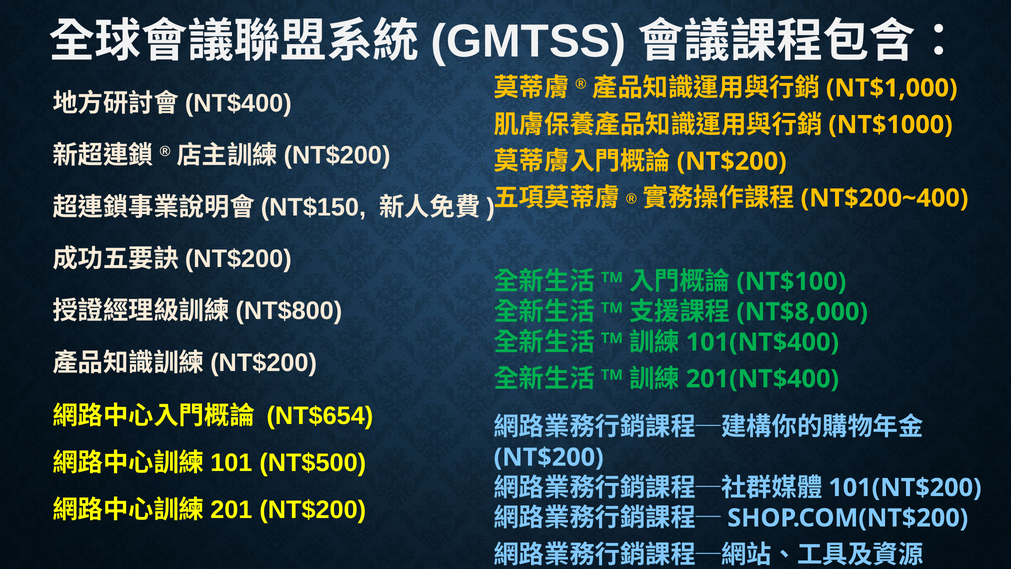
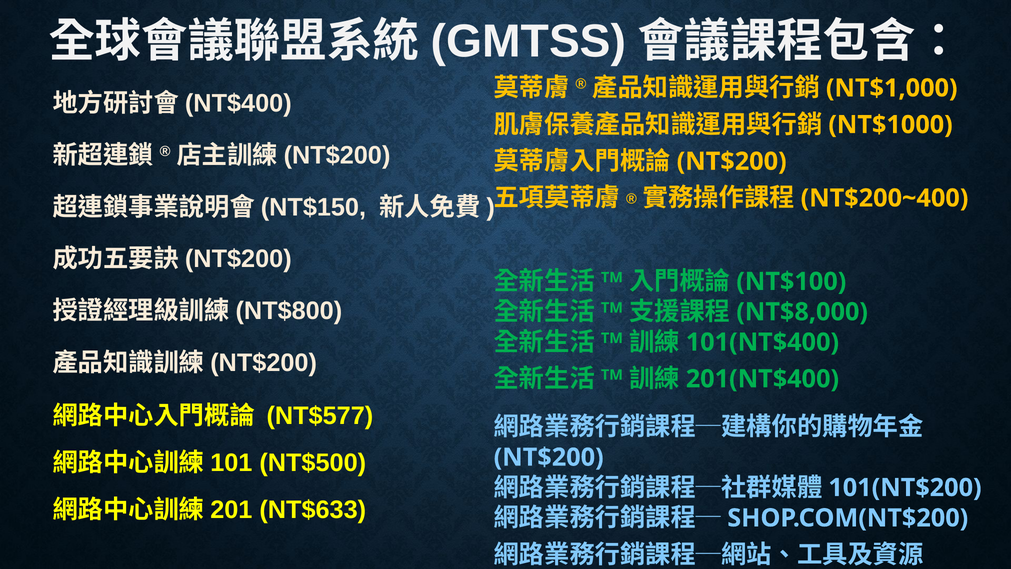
NT$654: NT$654 -> NT$577 (320, 416)
NT$200: NT$200 -> NT$633 (313, 510)
